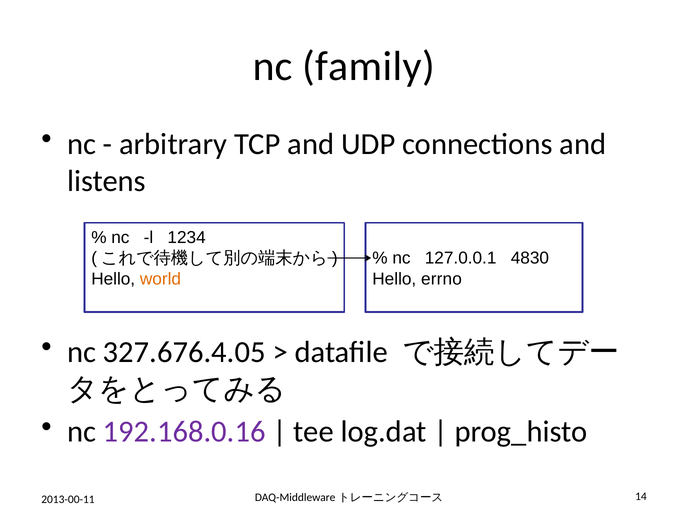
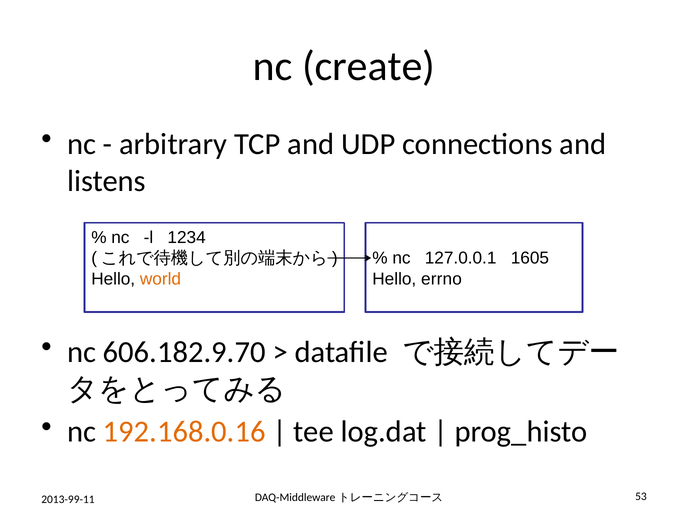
family: family -> create (369, 67)
4830: 4830 -> 1605 (530, 258)
327.676.4.05: 327.676.4.05 -> 606.182.9.70 (184, 352)
192.168.0.16 colour: purple -> orange (184, 432)
2013-00-11: 2013-00-11 -> 2013-99-11 (68, 499)
14: 14 -> 53 (641, 497)
